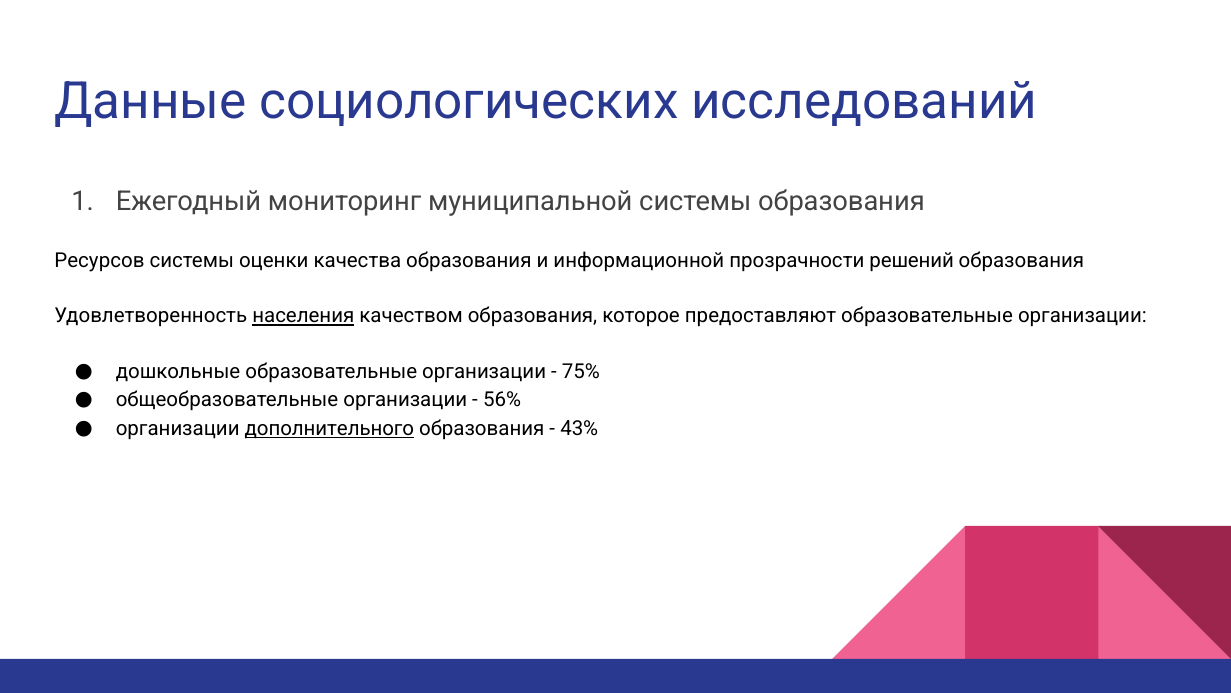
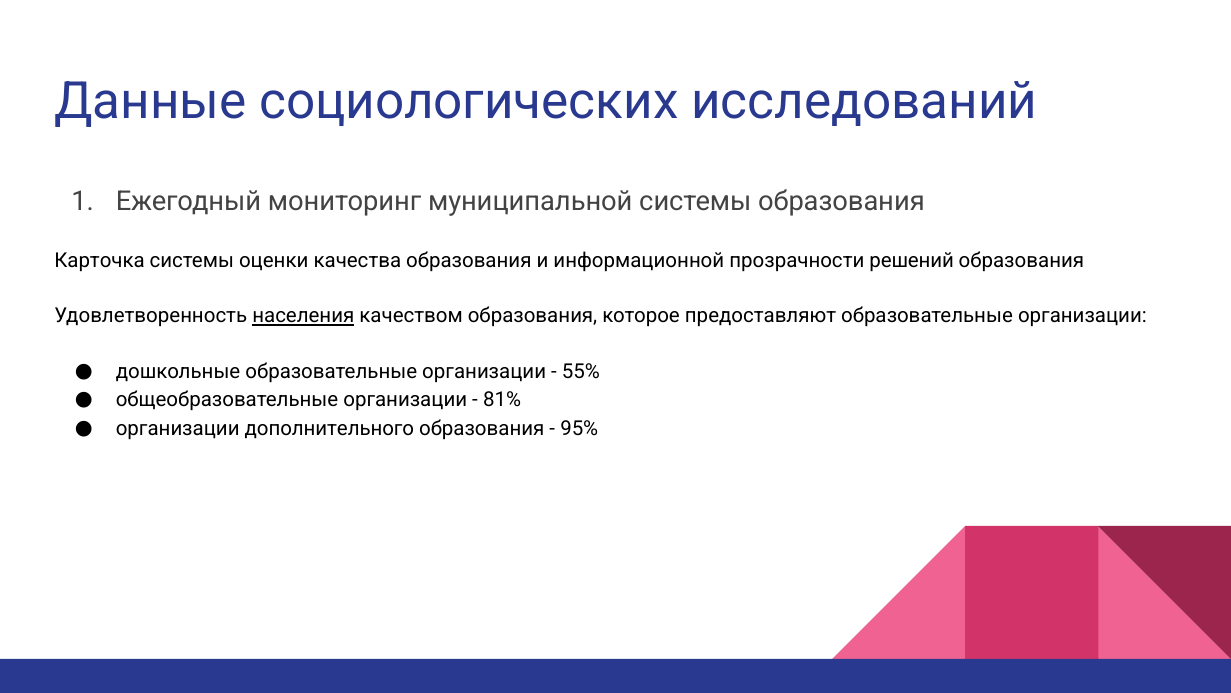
Ресурсов: Ресурсов -> Карточка (99, 260)
75%: 75% -> 55% (581, 372)
56%: 56% -> 81% (502, 400)
дополнительного underline: present -> none (329, 428)
43%: 43% -> 95% (579, 428)
